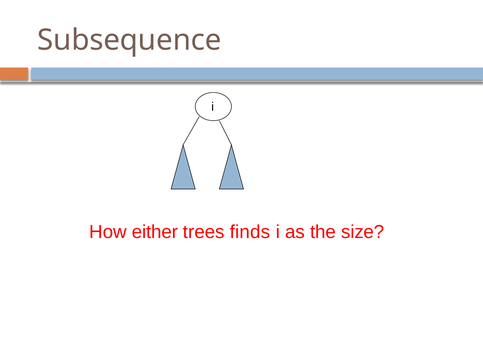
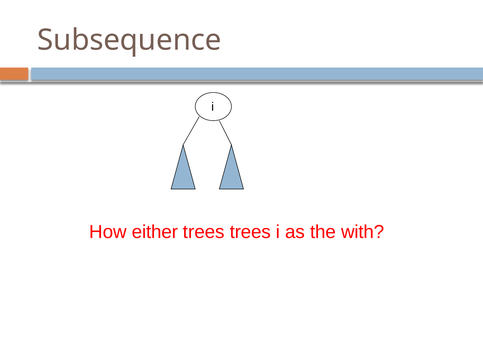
trees finds: finds -> trees (250, 232)
size: size -> with (363, 232)
